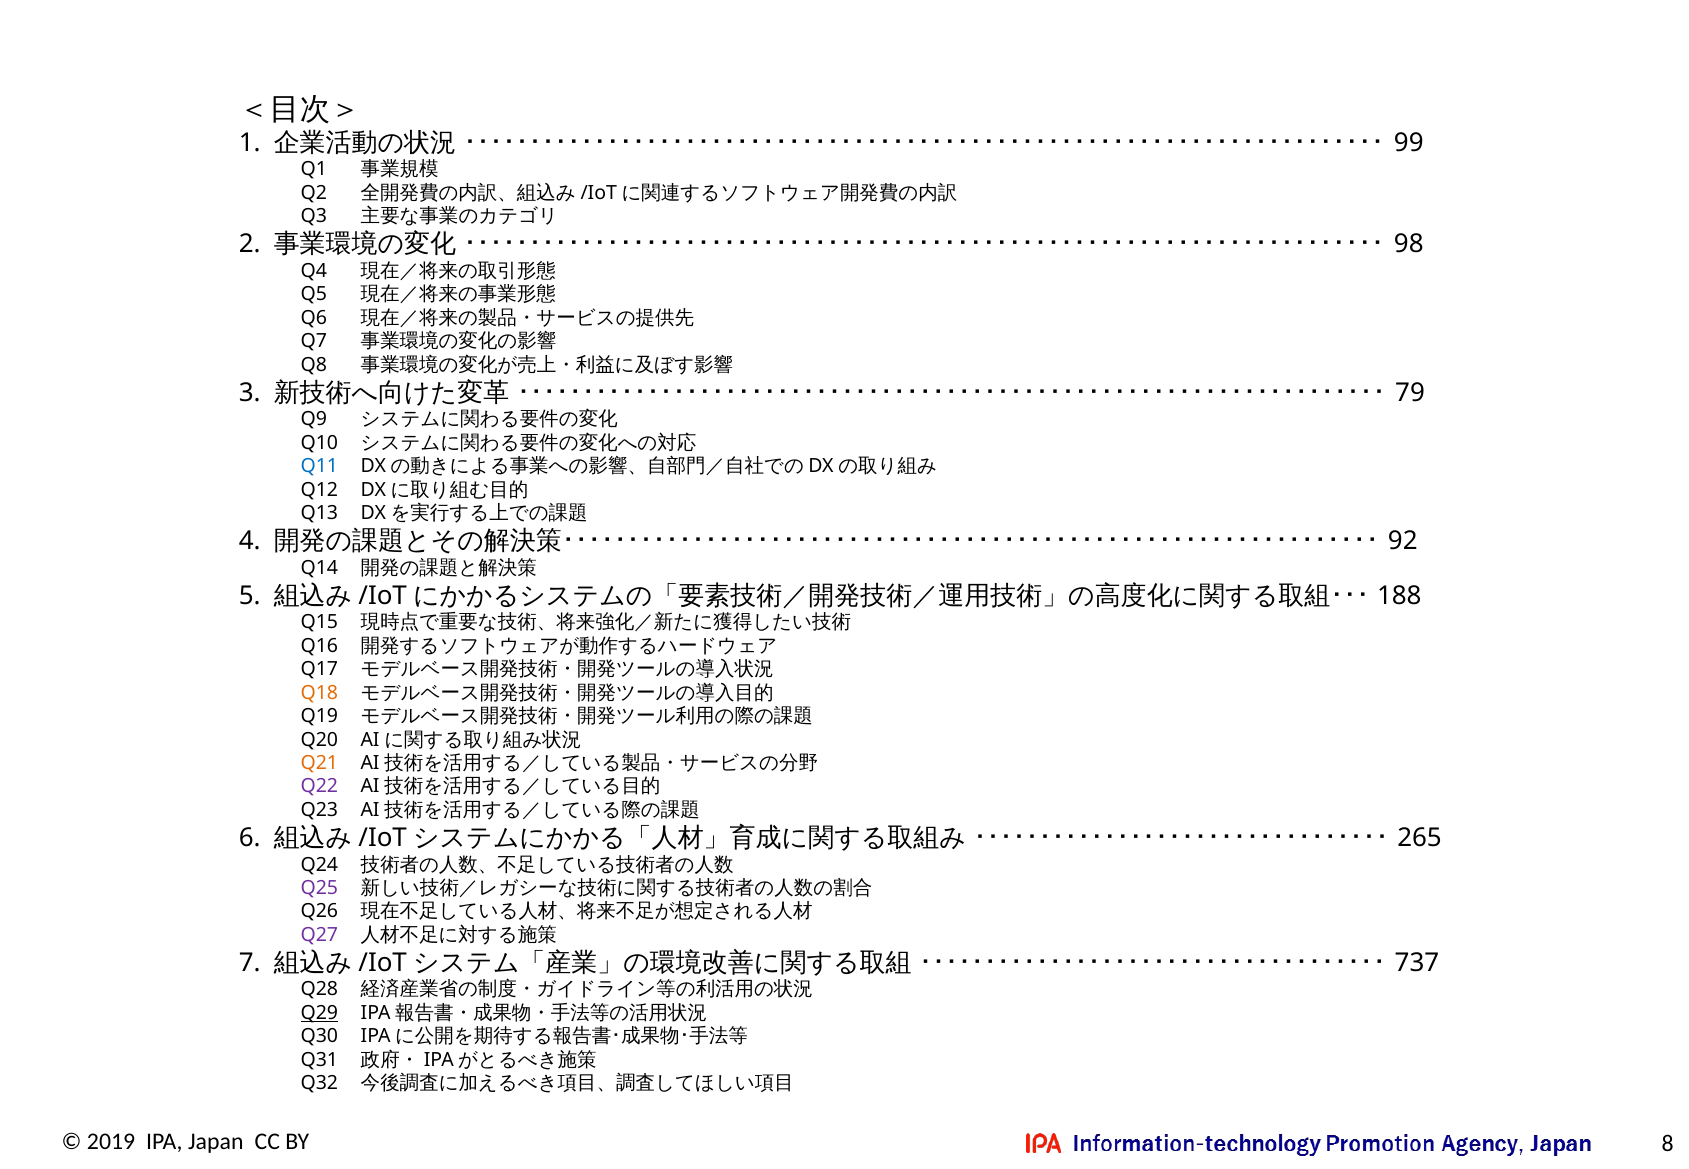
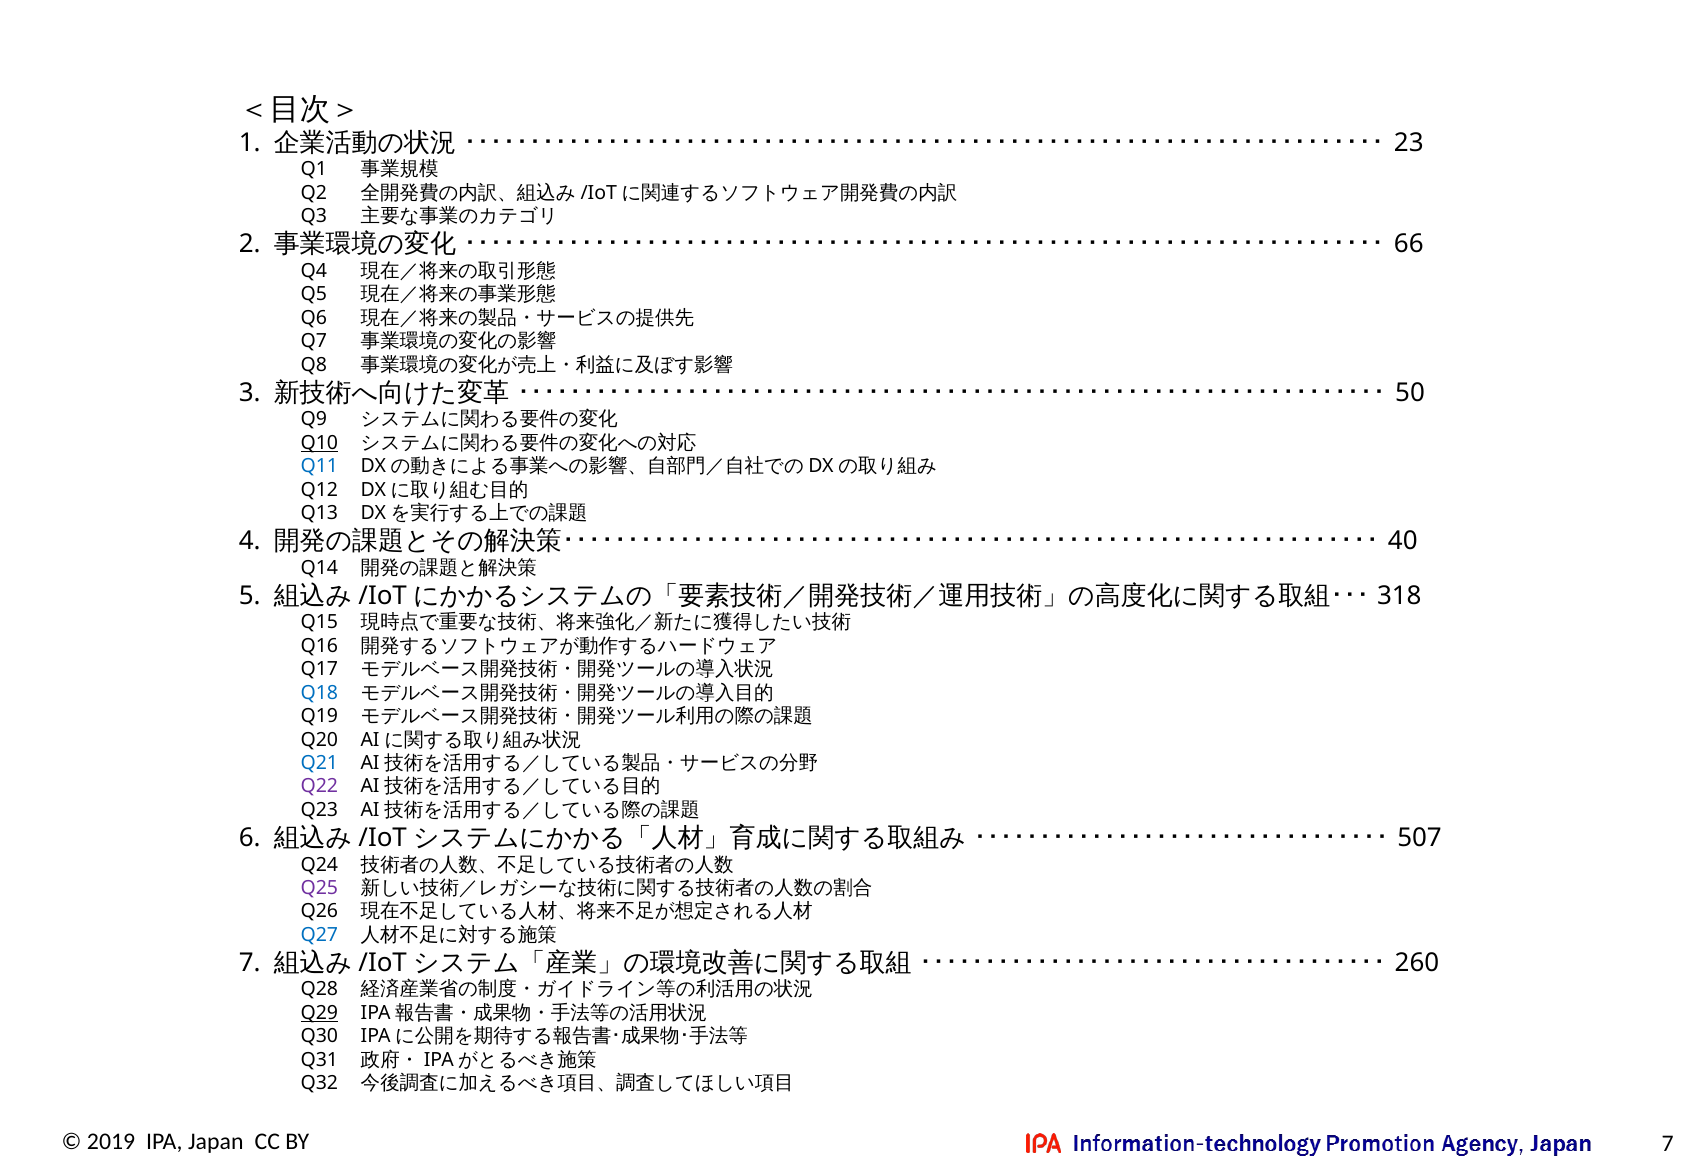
99: 99 -> 23 (1409, 143)
98: 98 -> 66 (1409, 244)
79: 79 -> 50 (1410, 393)
Q10 underline: none -> present (319, 443)
92: 92 -> 40 (1403, 541)
188: 188 -> 318 (1399, 596)
Q18 colour: orange -> blue (319, 693)
Q21 colour: orange -> blue (319, 763)
265: 265 -> 507 (1420, 838)
Q27 colour: purple -> blue (319, 935)
737: 737 -> 260 (1417, 963)
8: 8 -> 7 (1668, 1144)
